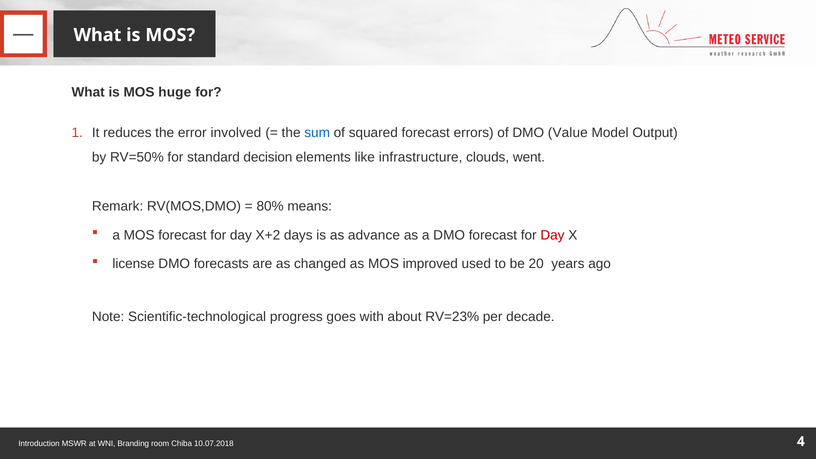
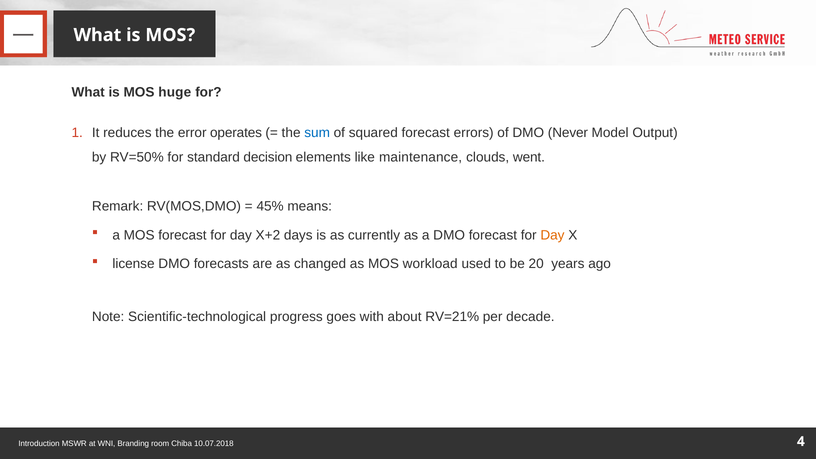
involved: involved -> operates (236, 133)
Value: Value -> Never (568, 133)
infrastructure: infrastructure -> maintenance (421, 157)
80%: 80% -> 45% (270, 206)
advance: advance -> currently (374, 235)
Day colour: red -> orange (552, 235)
improved: improved -> workload (430, 264)
RV=23%: RV=23% -> RV=21% (452, 317)
